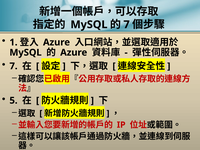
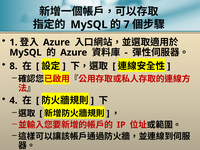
7: 7 -> 8 (13, 66)
5: 5 -> 4 (13, 100)
